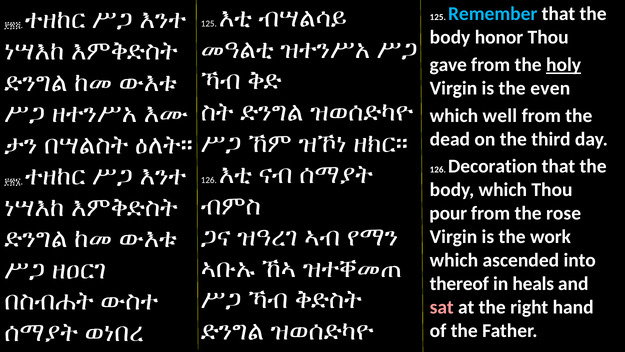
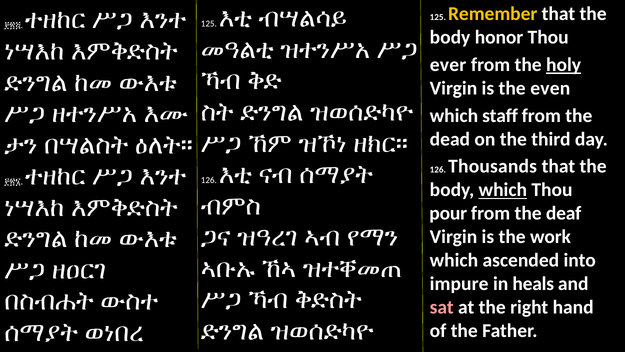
Remember colour: light blue -> yellow (493, 14)
gave: gave -> ever (448, 65)
well: well -> staff (500, 116)
Decoration: Decoration -> Thousands (493, 166)
which underline: none -> present (503, 190)
rose: rose -> deaf (564, 213)
thereof: thereof -> impure (459, 283)
